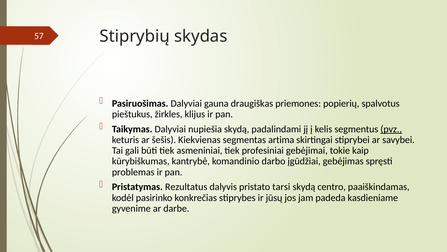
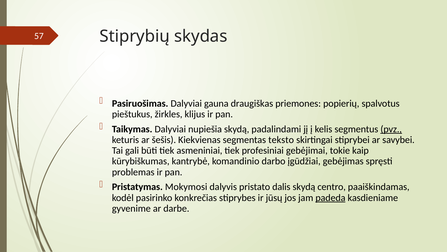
artima: artima -> teksto (281, 140)
Rezultatus: Rezultatus -> Mokymosi (186, 187)
tarsi: tarsi -> dalis (281, 187)
padeda underline: none -> present (330, 197)
